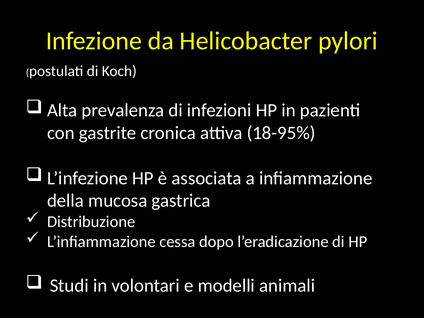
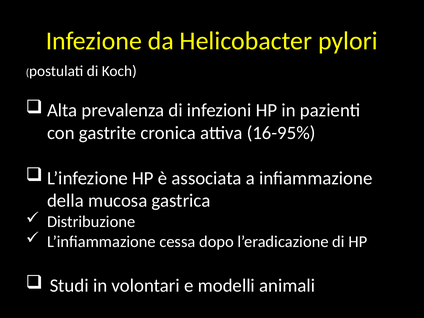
18-95%: 18-95% -> 16-95% (281, 133)
